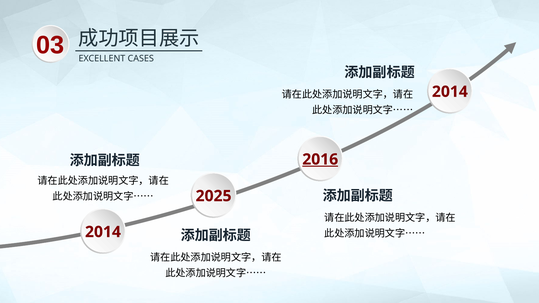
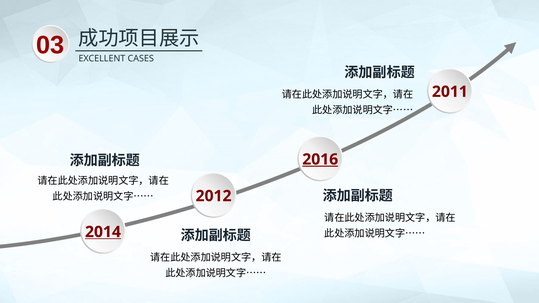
2014: 2014 -> 2011 (450, 92)
2025: 2025 -> 2012 (214, 196)
2014 underline: none -> present (103, 232)
